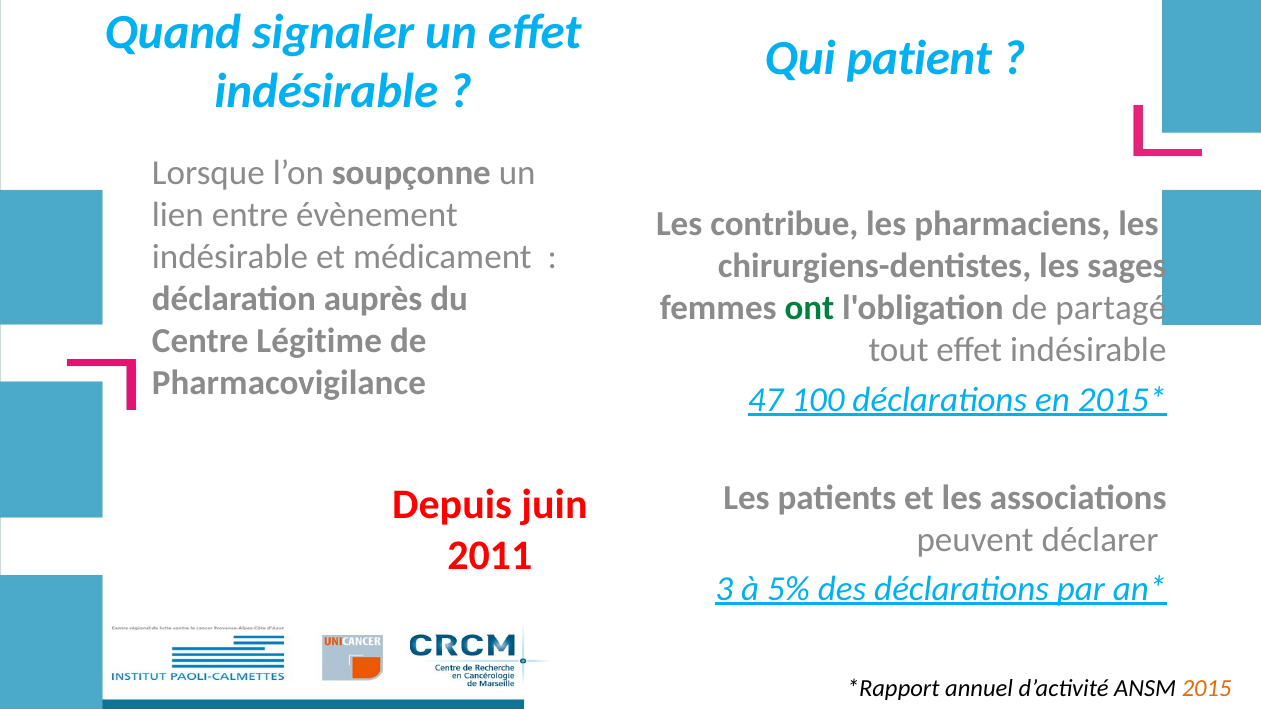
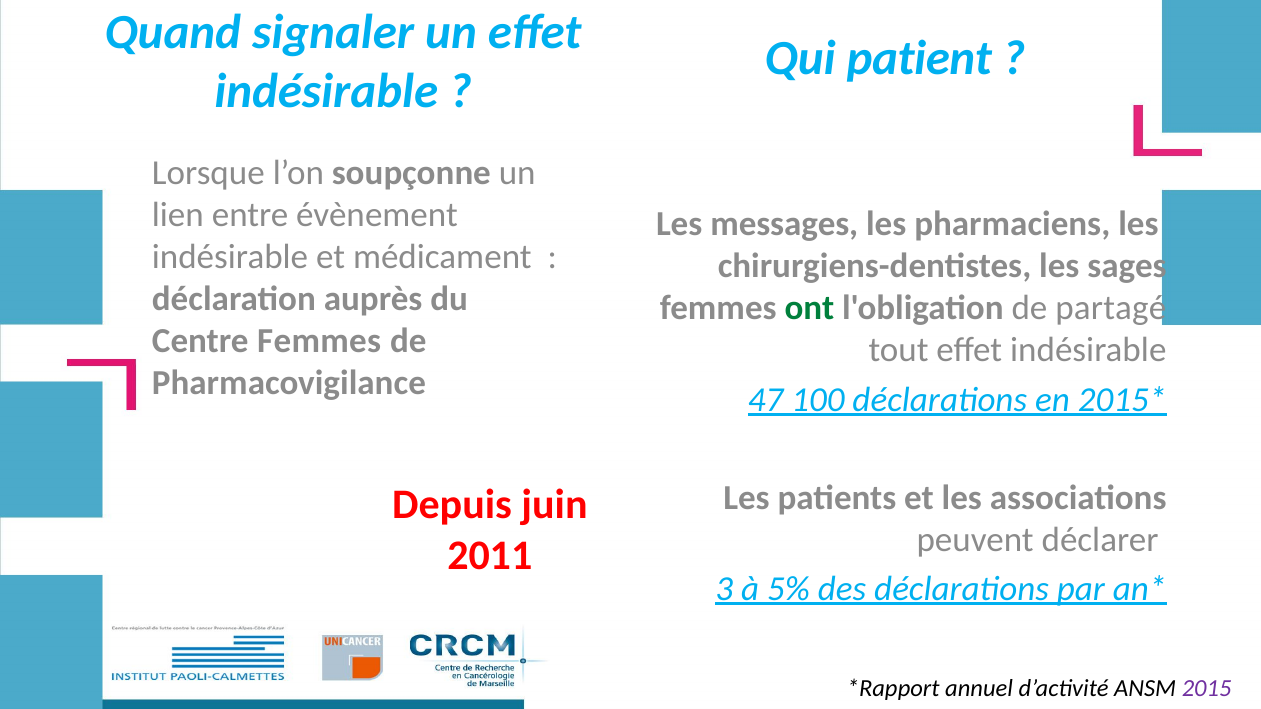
contribue: contribue -> messages (784, 224)
Centre Légitime: Légitime -> Femmes (319, 341)
2015 colour: orange -> purple (1207, 688)
